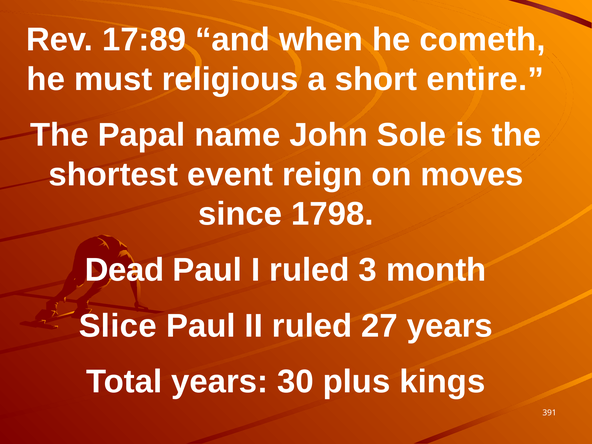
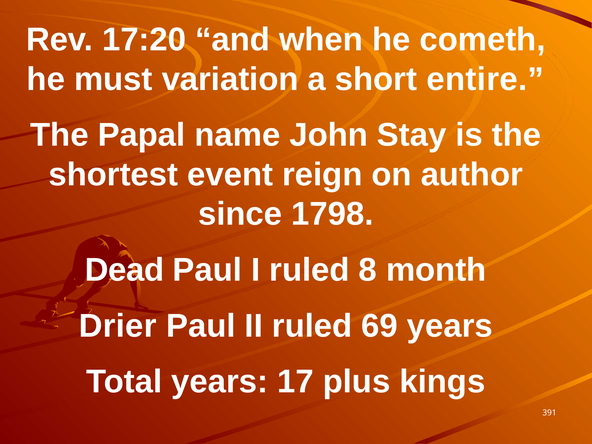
17:89: 17:89 -> 17:20 (144, 40)
religious: religious -> variation (230, 79)
Sole: Sole -> Stay (412, 135)
moves: moves -> author (472, 175)
3: 3 -> 8 (368, 270)
Slice: Slice -> Drier (118, 326)
27: 27 -> 69 (380, 326)
30: 30 -> 17 (295, 382)
